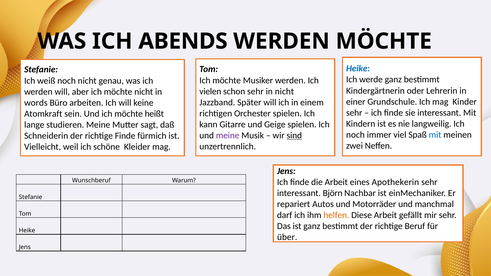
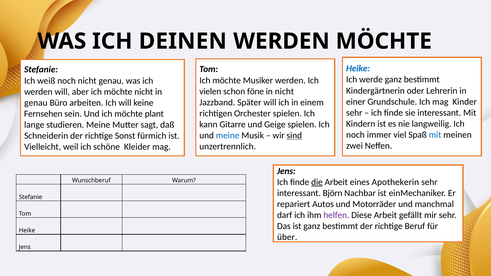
ABENDS: ABENDS -> DEINEN (183, 41)
schon sehr: sehr -> föne (256, 91)
words: words -> genau (36, 103)
Atomkraft: Atomkraft -> Fernsehen (43, 114)
heißt: heißt -> plant (154, 114)
meine colour: purple -> blue (228, 136)
richtige Finde: Finde -> Sonst (125, 136)
die underline: none -> present (317, 182)
helfen colour: orange -> purple (336, 215)
